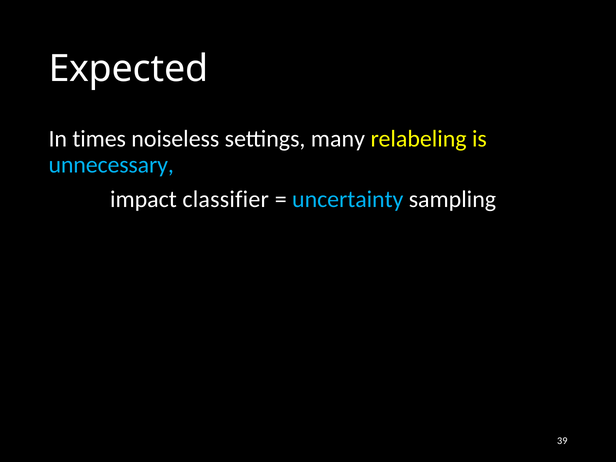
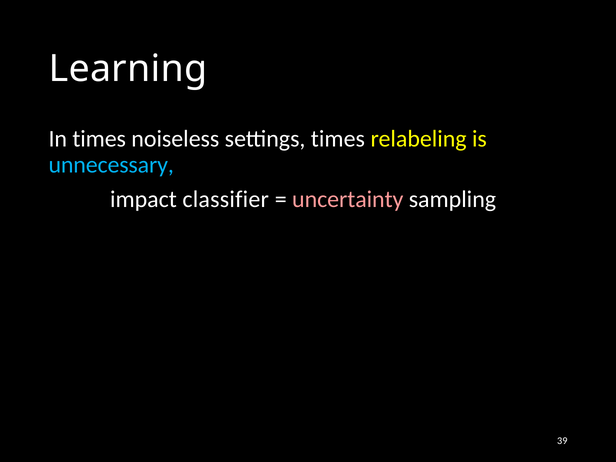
Expected: Expected -> Learning (128, 69)
settings many: many -> times (338, 139)
uncertainty colour: light blue -> pink (348, 199)
